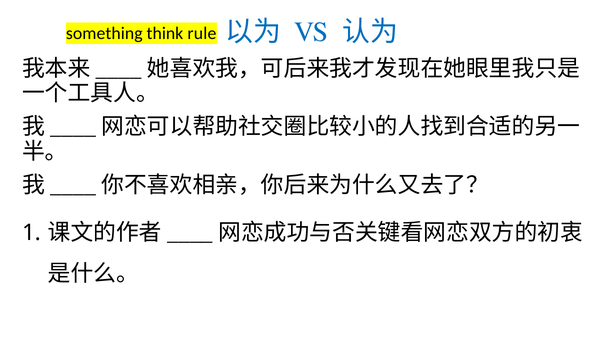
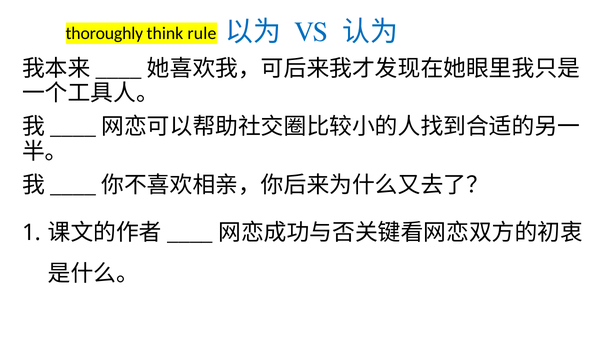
something: something -> thoroughly (104, 33)
